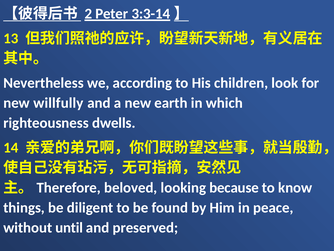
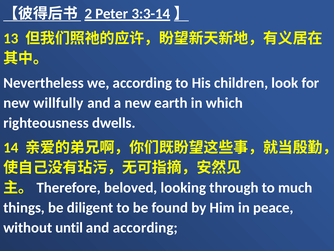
because: because -> through (234, 187)
know: know -> much (295, 187)
and preserved: preserved -> according (145, 227)
